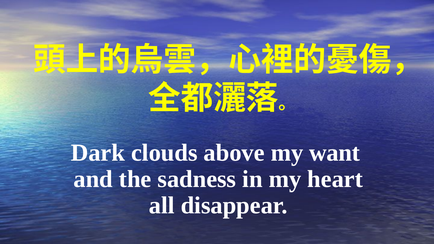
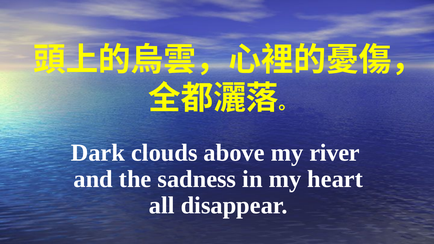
want: want -> river (335, 153)
